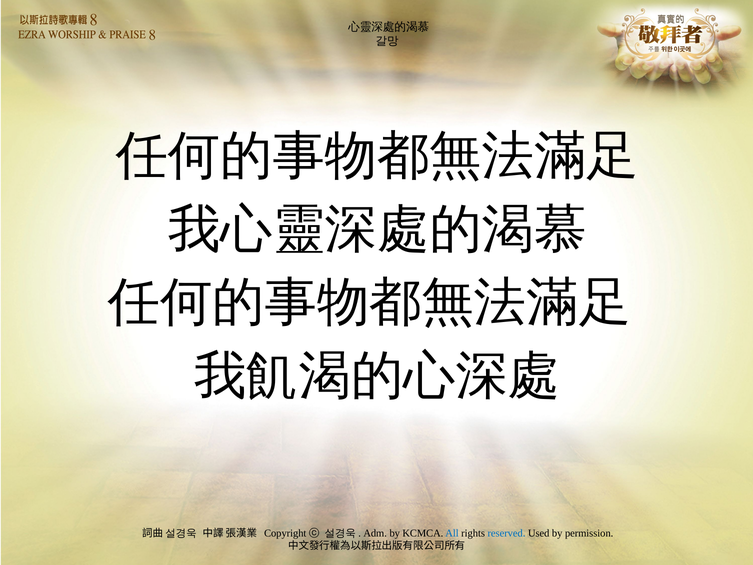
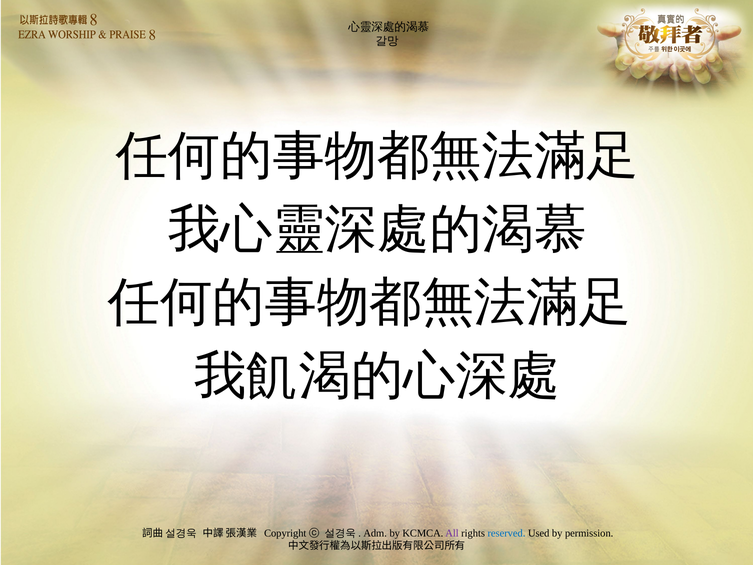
All colour: blue -> purple (452, 533)
